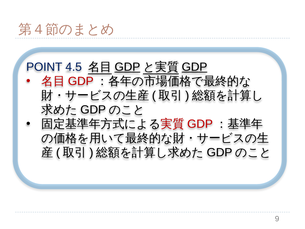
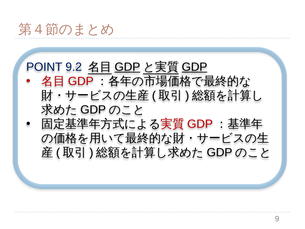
4.5: 4.5 -> 9.2 (74, 67)
